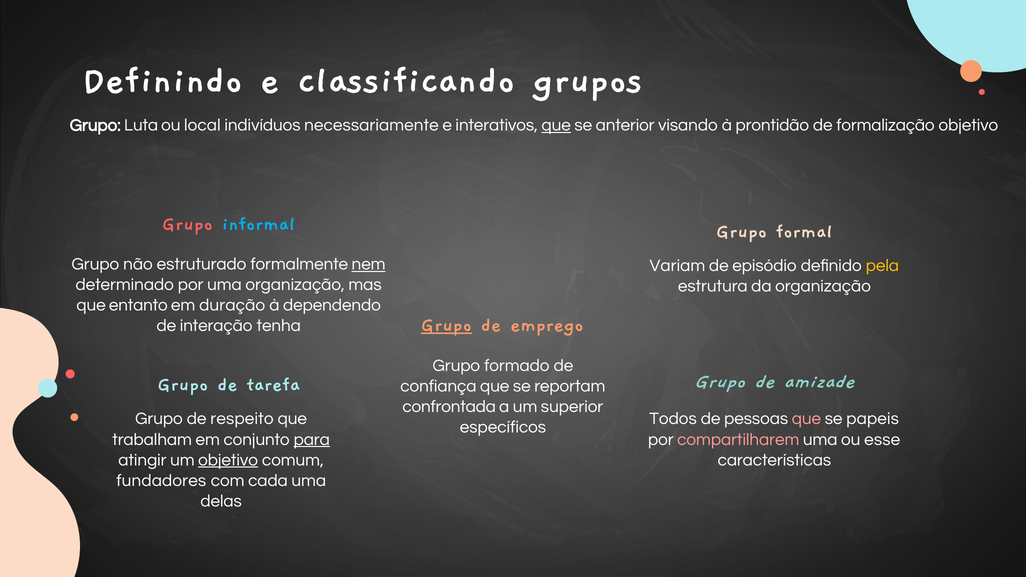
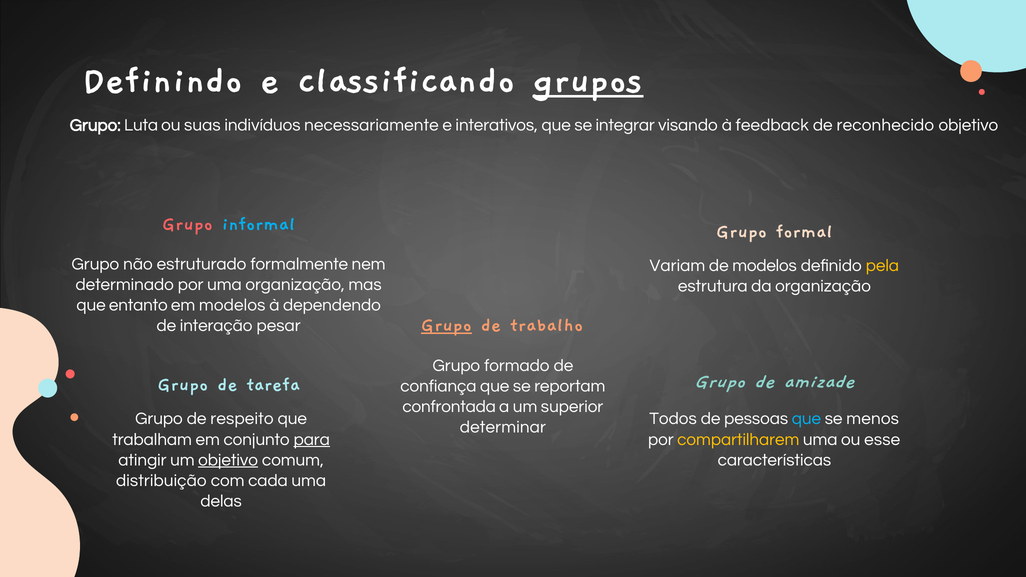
grupos underline: none -> present (588, 79)
local: local -> suas (202, 125)
que underline: present -> none (556, 125)
anterior: anterior -> integrar (625, 125)
prontidão: prontidão -> feedback (772, 125)
formalização: formalização -> reconhecido (885, 125)
nem underline: present -> none (369, 264)
de episódio: episódio -> modelos (765, 266)
em duração: duração -> modelos (232, 305)
emprego: emprego -> trabalho (547, 324)
tenha: tenha -> pesar (279, 326)
que colour: pink -> light blue (806, 419)
papeis: papeis -> menos (873, 419)
específicos: específicos -> determinar (503, 427)
compartilharem colour: pink -> yellow (738, 439)
fundadores: fundadores -> distribuição (161, 480)
